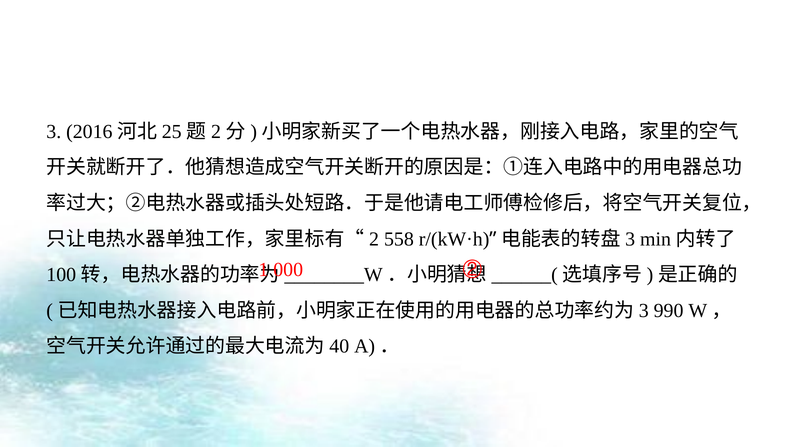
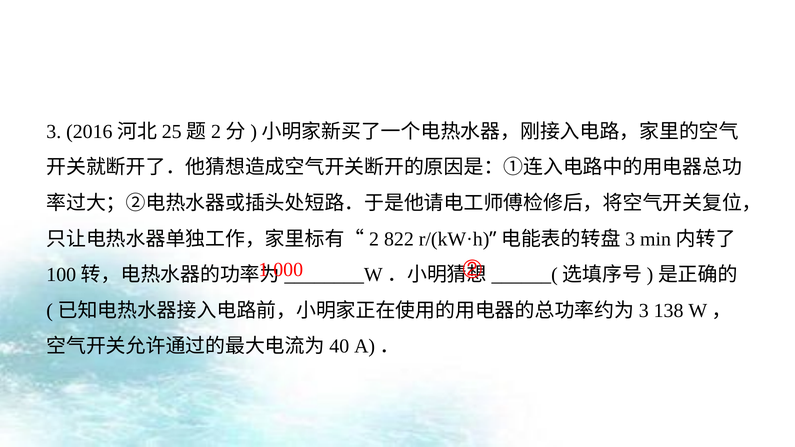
558: 558 -> 822 (399, 239)
990: 990 -> 138 (669, 311)
